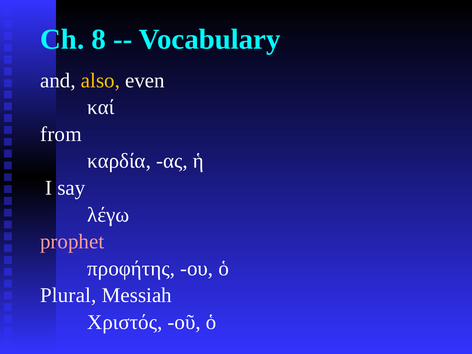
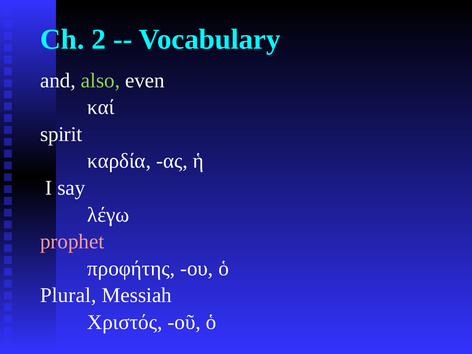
8: 8 -> 2 (99, 39)
also colour: yellow -> light green (100, 80)
from: from -> spirit (61, 134)
